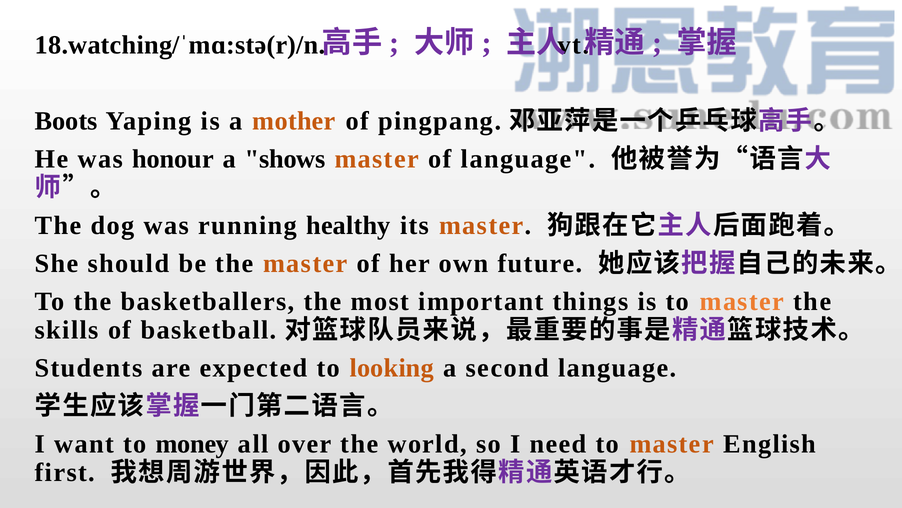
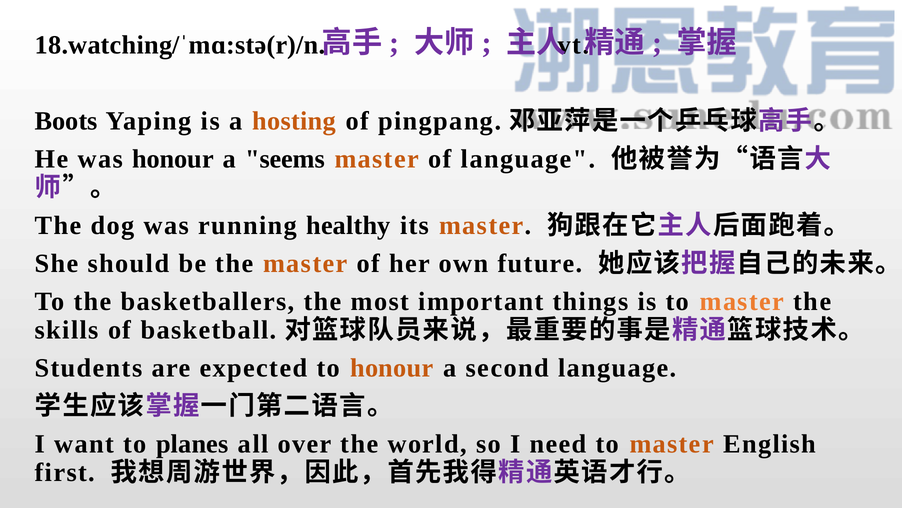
mother: mother -> hosting (294, 121)
shows: shows -> seems (285, 159)
to looking: looking -> honour (392, 368)
money: money -> planes (192, 444)
